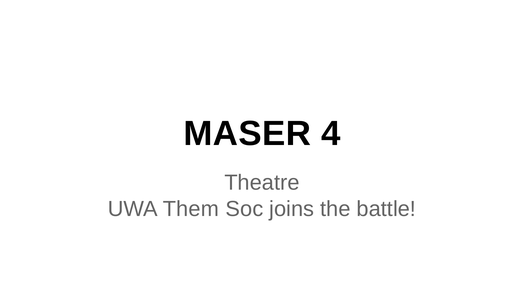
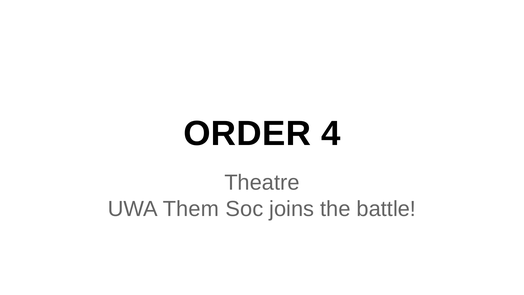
MASER: MASER -> ORDER (247, 133)
